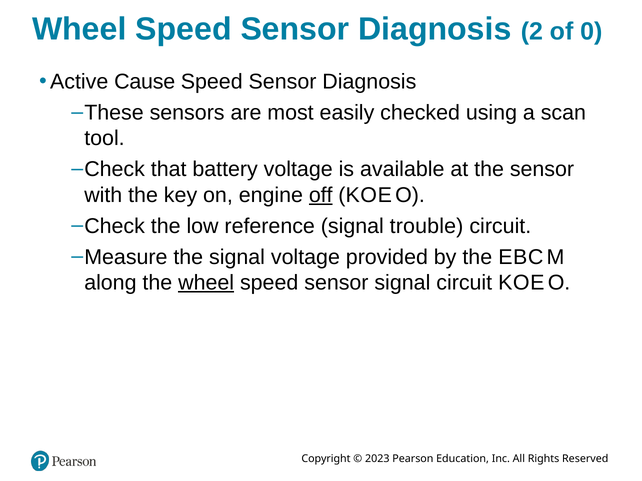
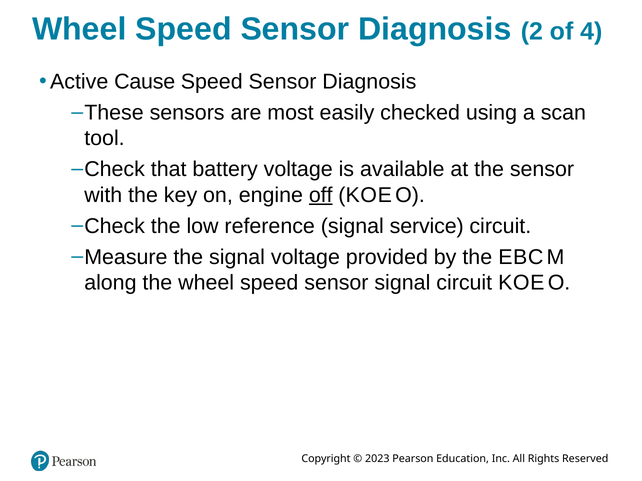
0: 0 -> 4 (591, 32)
trouble: trouble -> service (427, 226)
wheel underline: present -> none (206, 283)
